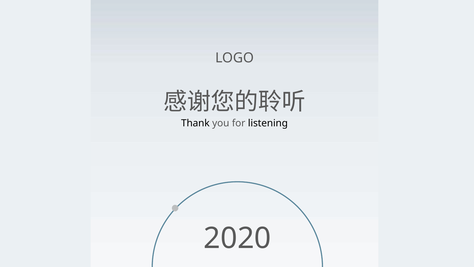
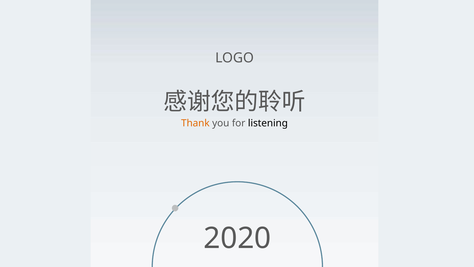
Thank colour: black -> orange (195, 123)
